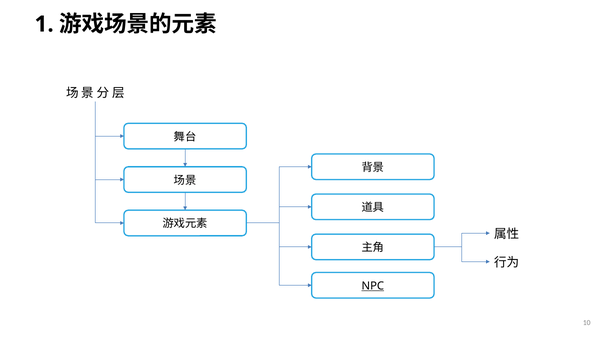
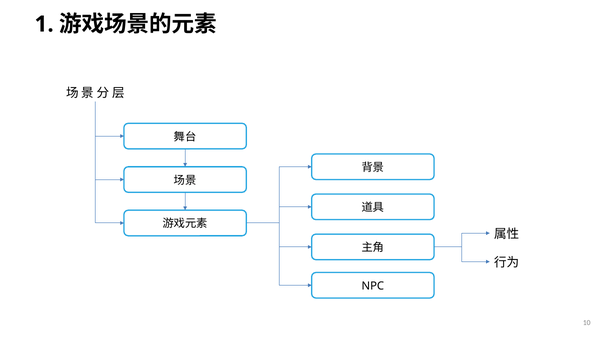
NPC underline: present -> none (373, 286)
